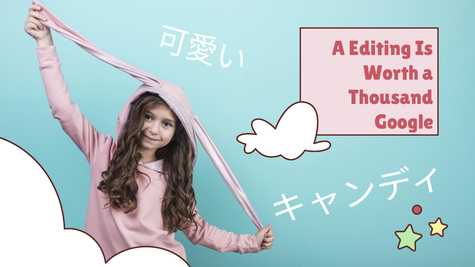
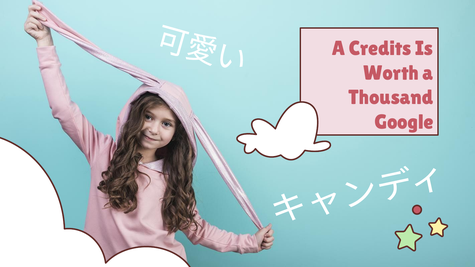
Editing: Editing -> Credits (380, 49)
